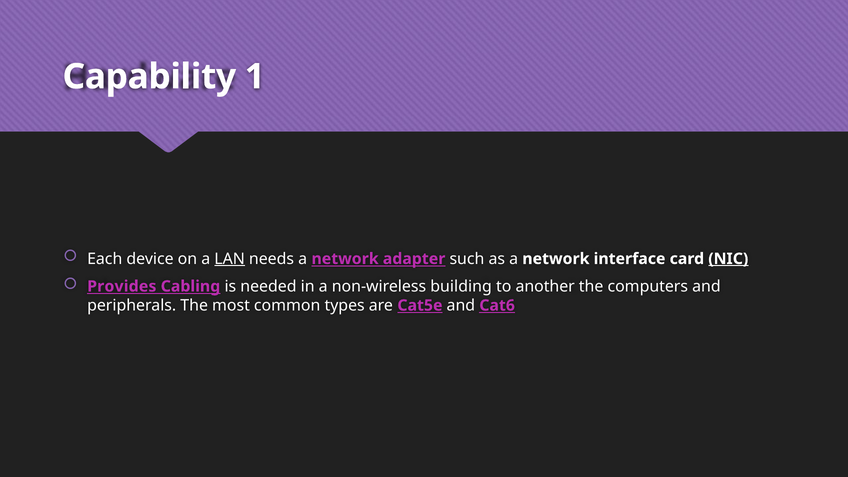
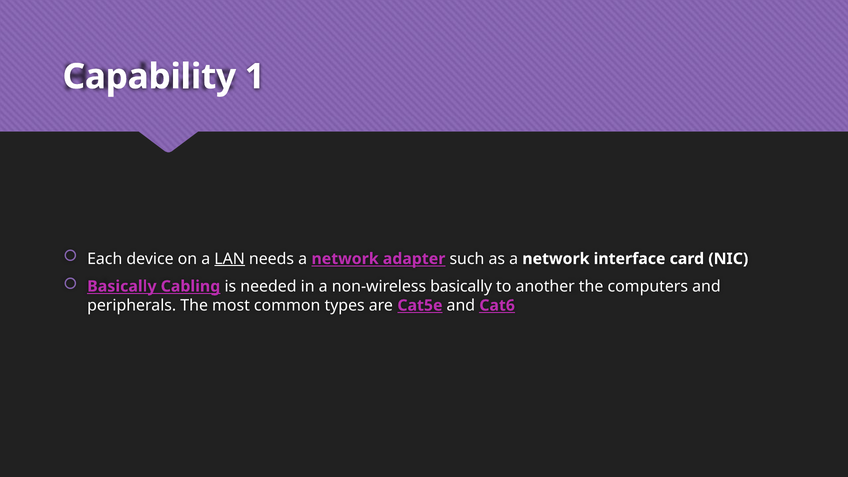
NIC underline: present -> none (728, 259)
Provides: Provides -> Basically (122, 286)
non-wireless building: building -> basically (461, 286)
